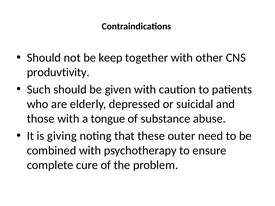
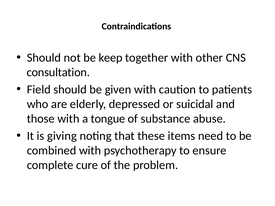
produvtivity: produvtivity -> consultation (58, 72)
Such: Such -> Field (39, 90)
outer: outer -> items (181, 136)
